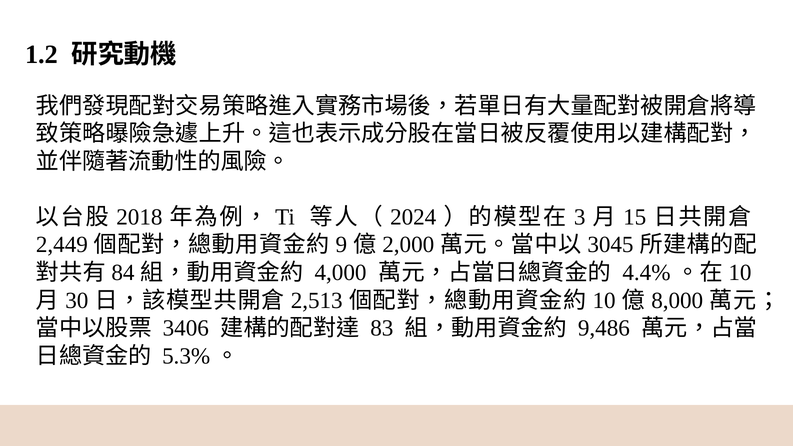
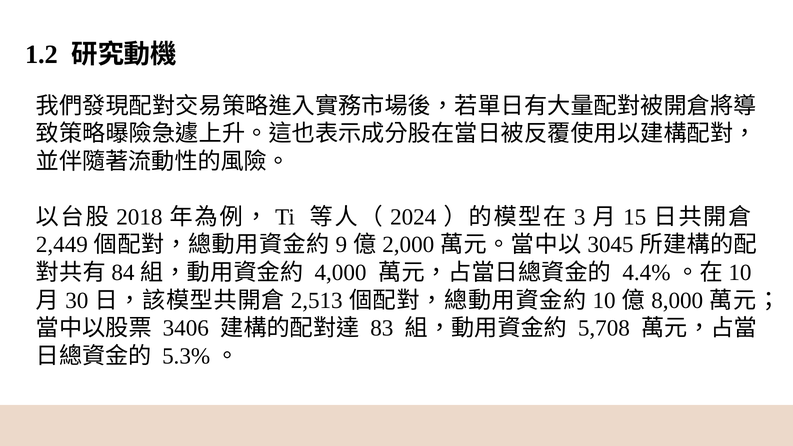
9,486: 9,486 -> 5,708 (604, 328)
